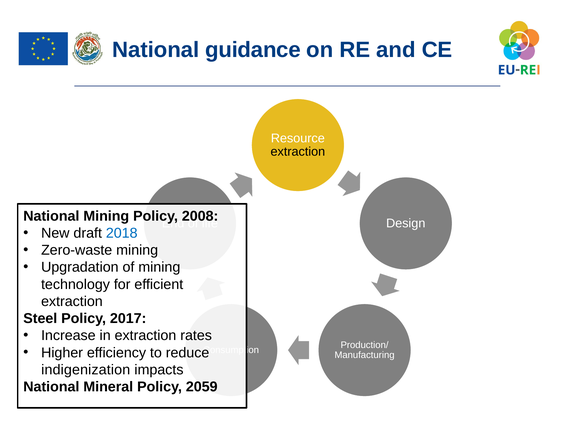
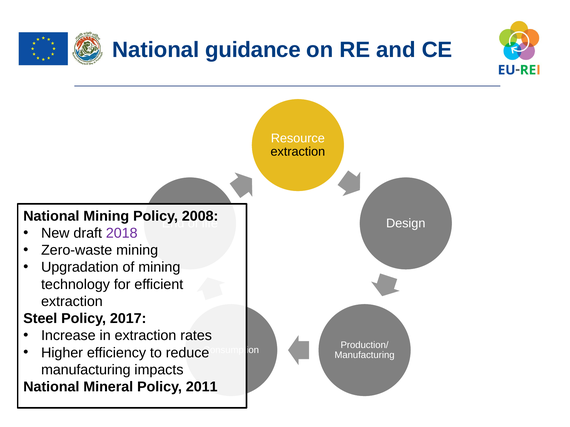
2018 colour: blue -> purple (122, 233)
indigenization: indigenization -> manufacturing (86, 370)
2059: 2059 -> 2011 (202, 387)
